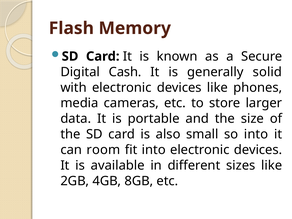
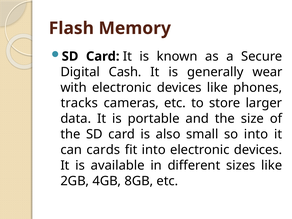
solid: solid -> wear (267, 72)
media: media -> tracks (79, 103)
room: room -> cards (103, 150)
